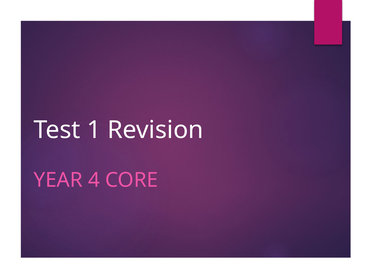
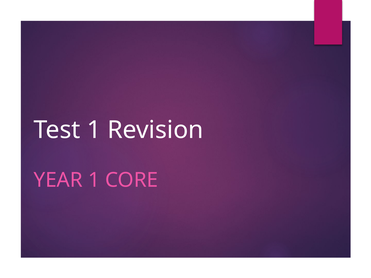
YEAR 4: 4 -> 1 (94, 180)
